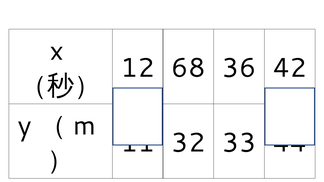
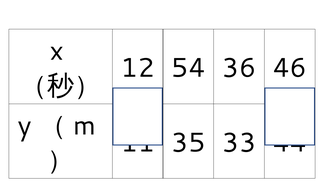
68: 68 -> 54 (188, 68)
42: 42 -> 46 (290, 68)
32: 32 -> 35 (188, 143)
